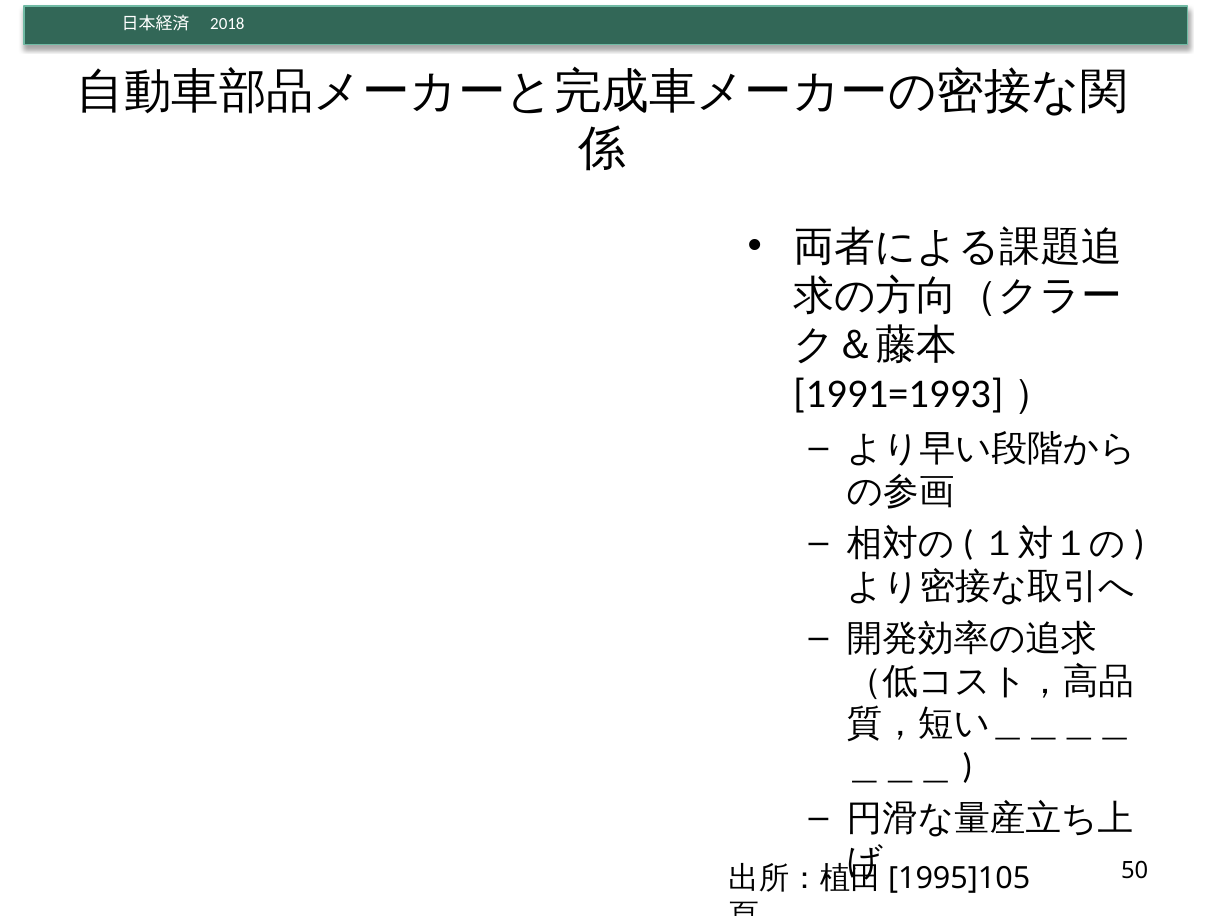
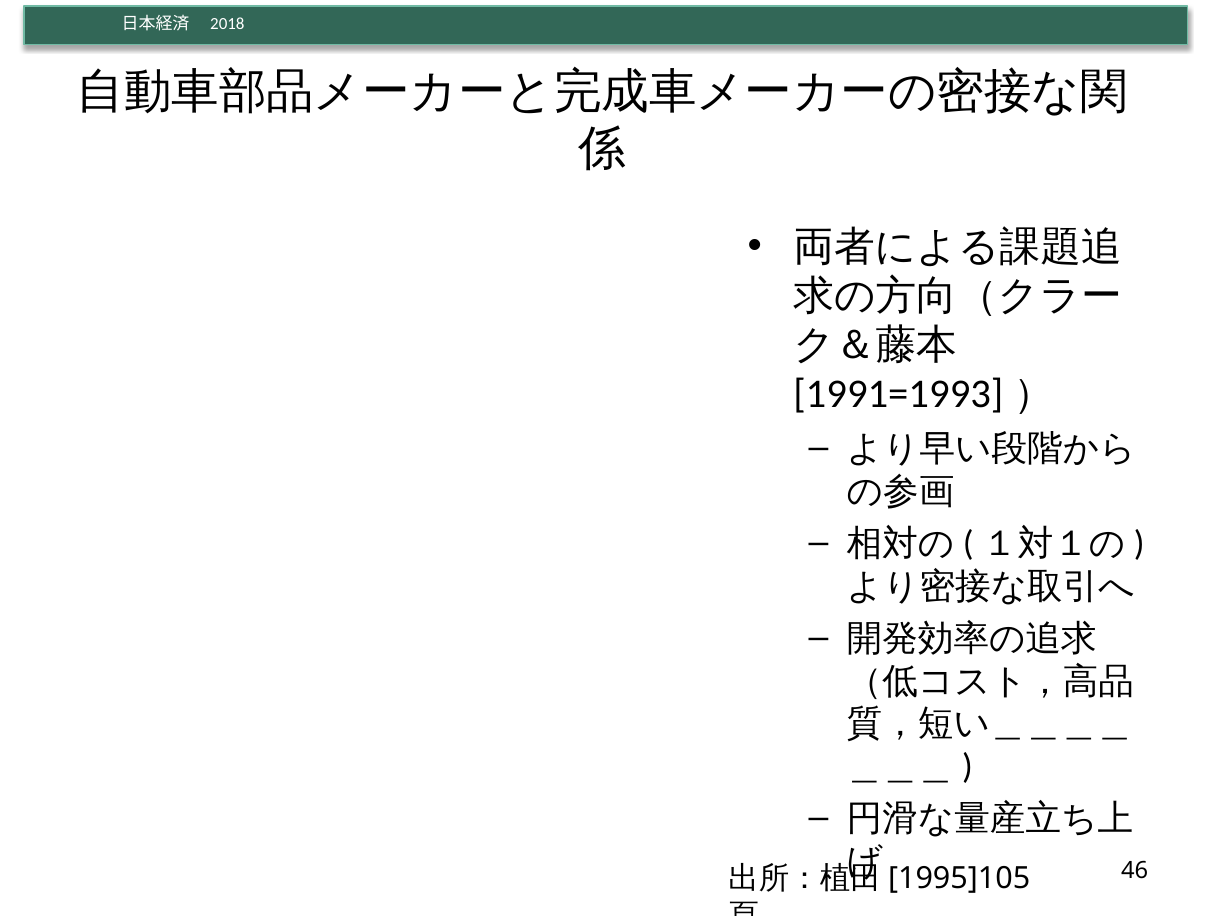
50: 50 -> 46 (1135, 871)
